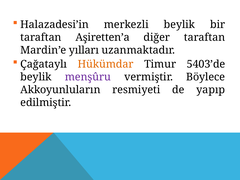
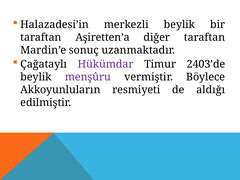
yılları: yılları -> sonuç (84, 50)
Hükümdar colour: orange -> purple (106, 64)
5403’de: 5403’de -> 2403’de (206, 64)
yapıp: yapıp -> aldığı (211, 90)
